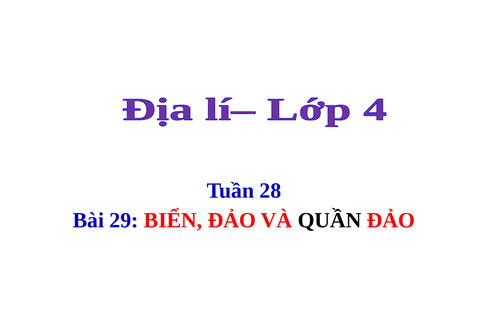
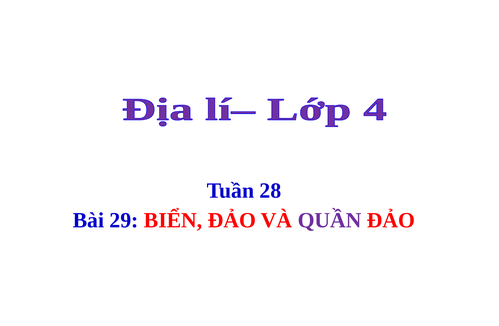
QUẦN colour: black -> purple (330, 220)
